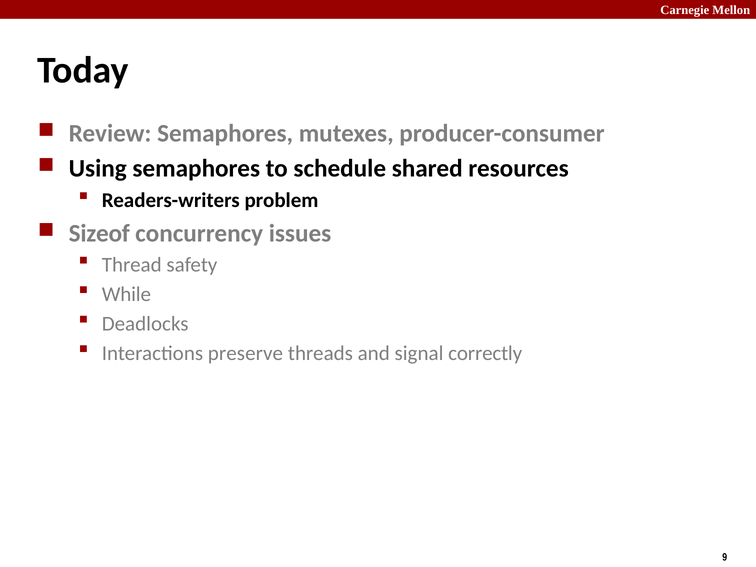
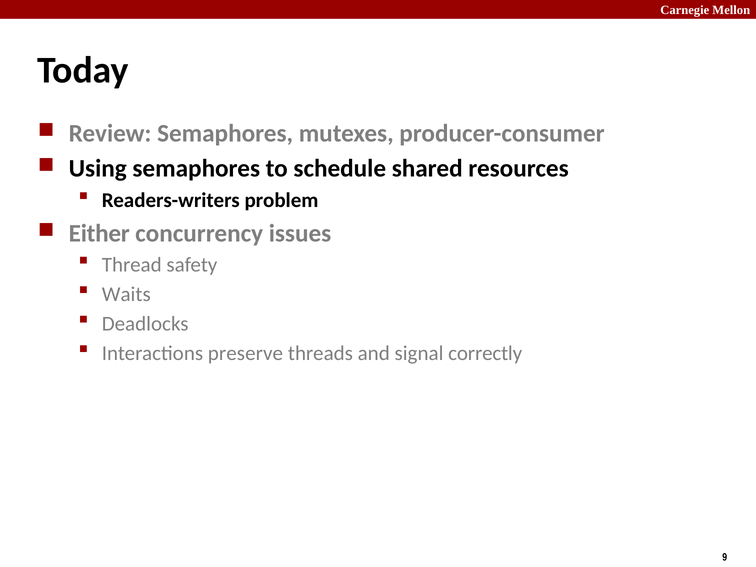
Sizeof: Sizeof -> Either (99, 233)
While: While -> Waits (126, 294)
